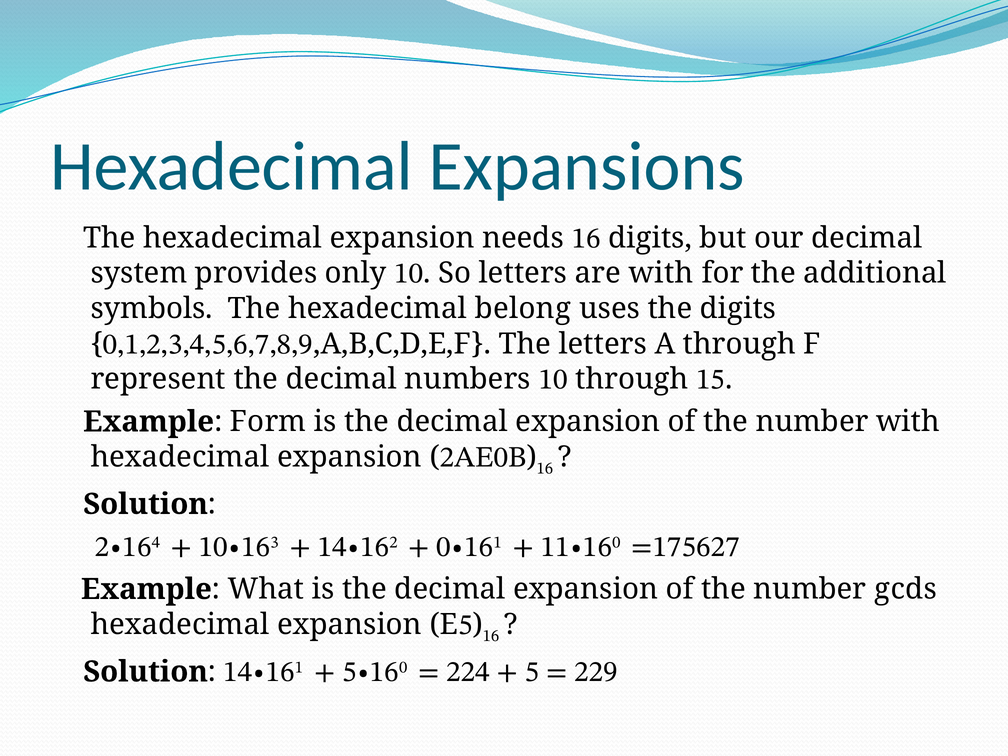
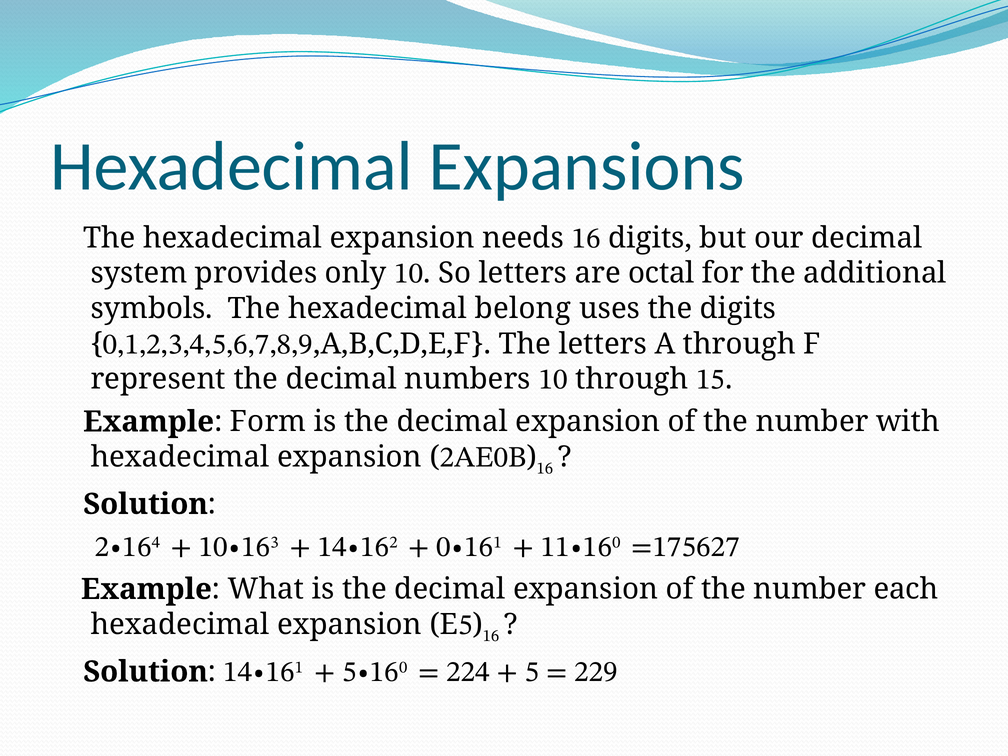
with: with -> octal (661, 273)
gcds: gcds -> each (906, 589)
